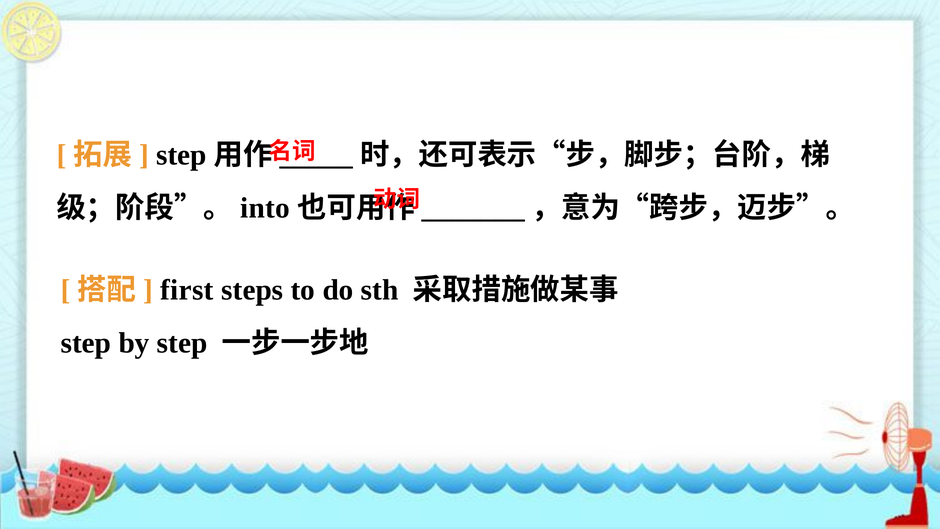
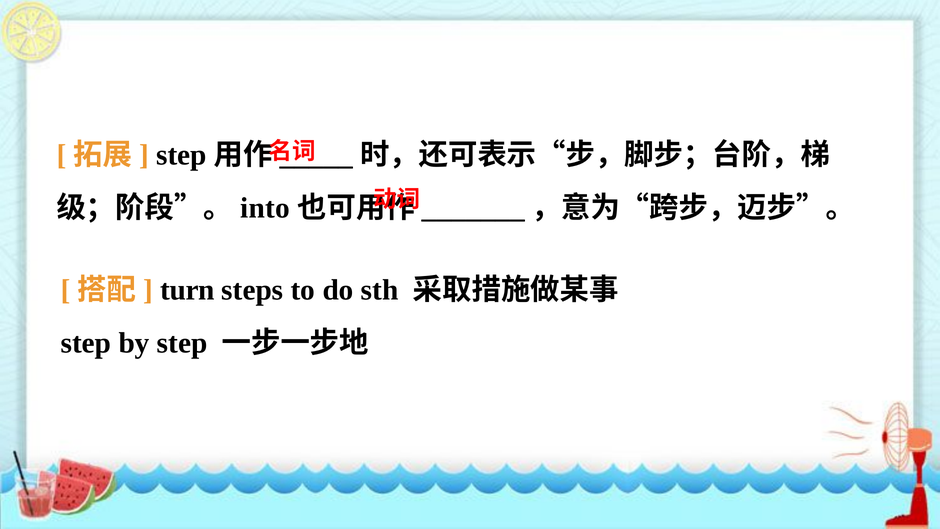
first: first -> turn (187, 290)
